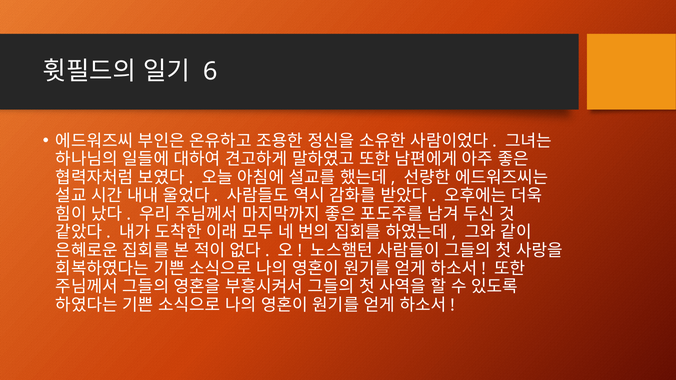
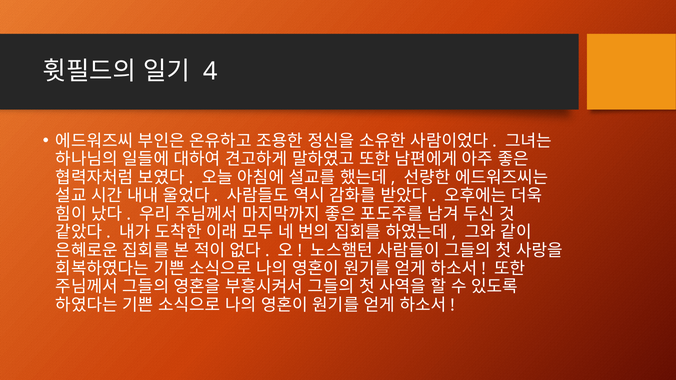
6: 6 -> 4 (210, 72)
